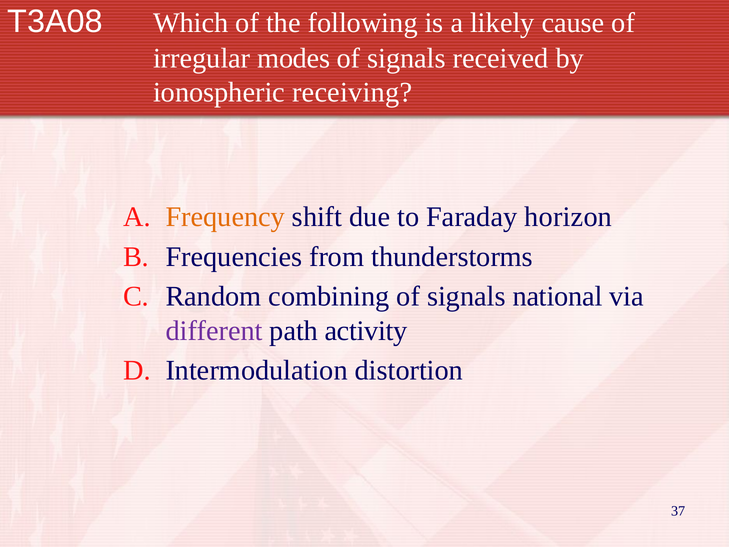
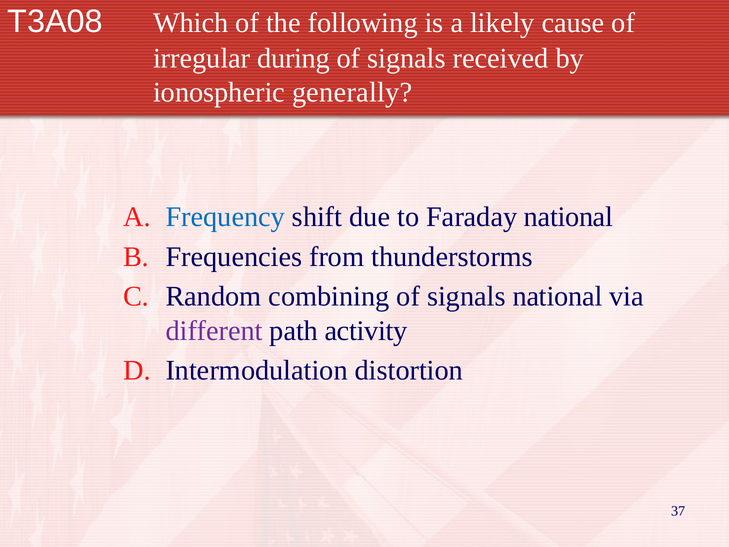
modes: modes -> during (294, 58)
receiving: receiving -> generally (352, 92)
Frequency colour: orange -> blue (225, 217)
Faraday horizon: horizon -> national (568, 217)
